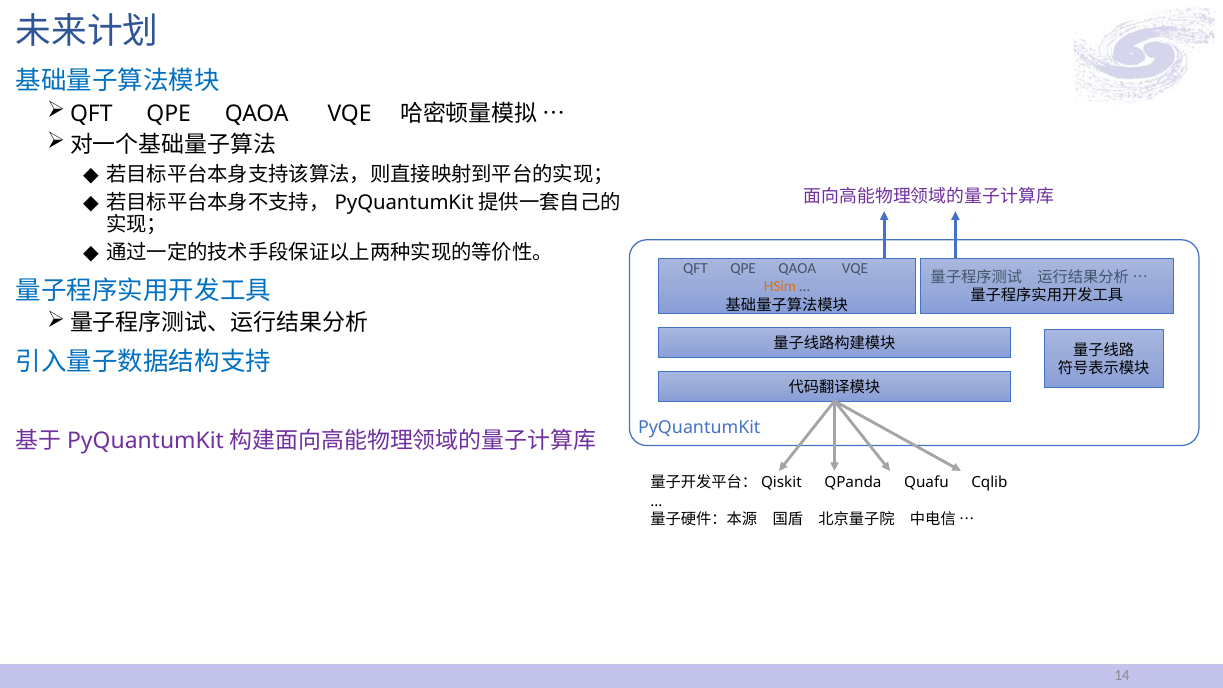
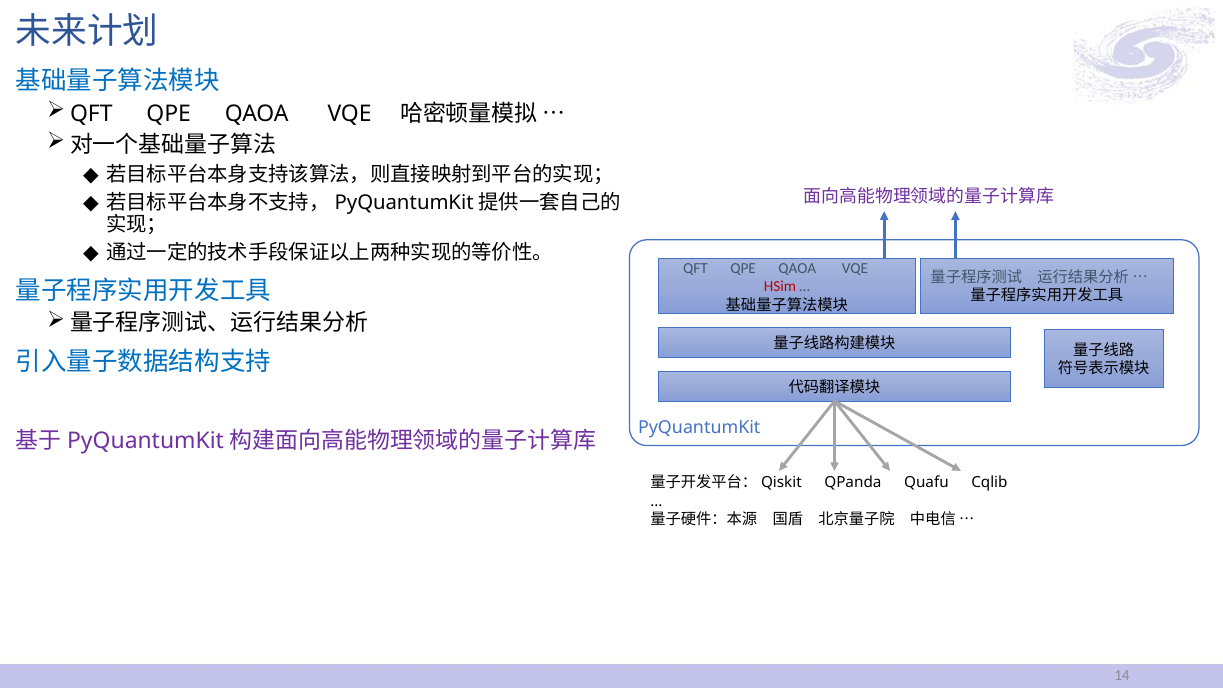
HSim colour: orange -> red (780, 287)
